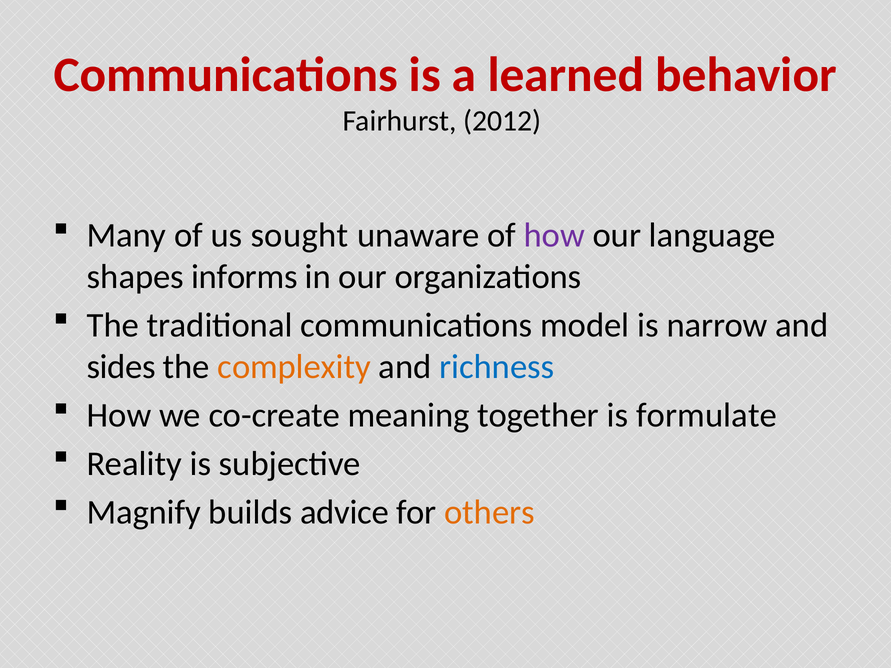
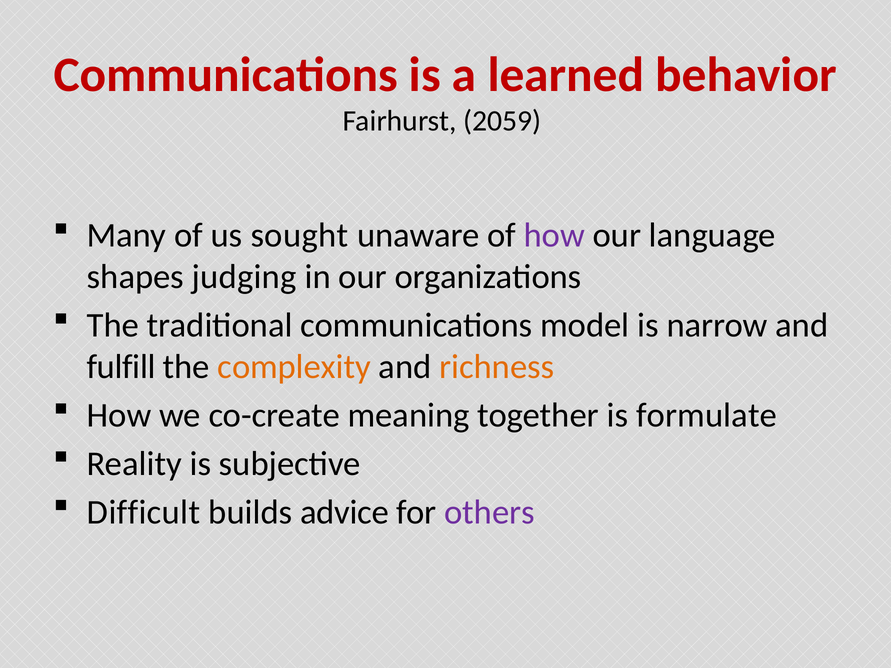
2012: 2012 -> 2059 (502, 121)
informs: informs -> judging (244, 277)
sides: sides -> fulfill (121, 367)
richness colour: blue -> orange (497, 367)
Magnify: Magnify -> Difficult (144, 512)
others colour: orange -> purple (489, 512)
